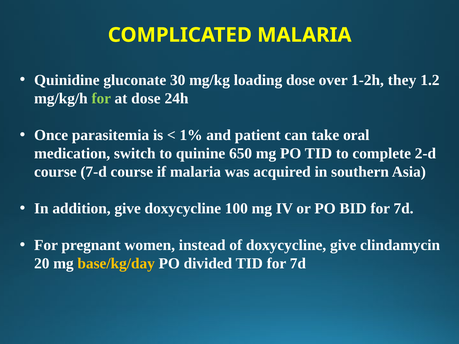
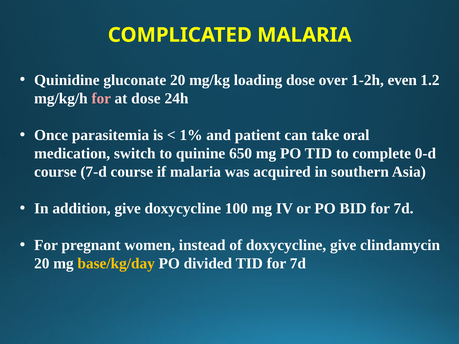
gluconate 30: 30 -> 20 (178, 80)
they: they -> even (402, 80)
for colour: light green -> pink (101, 99)
2-d: 2-d -> 0-d (425, 154)
